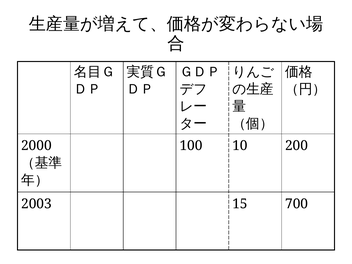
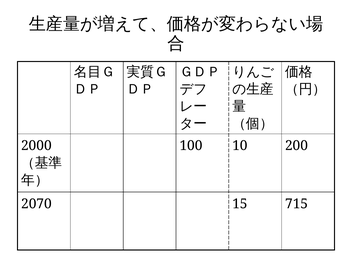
2003: 2003 -> 2070 (36, 204)
700: 700 -> 715 (297, 204)
